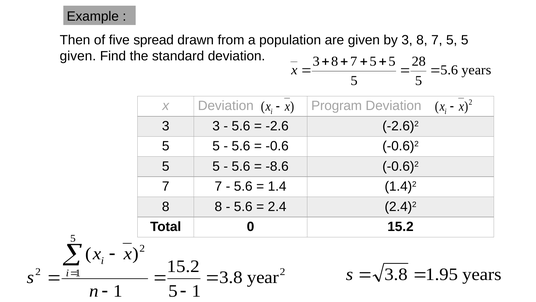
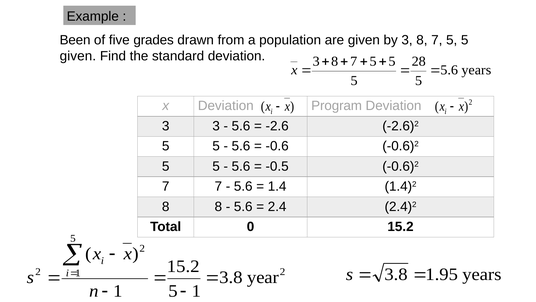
Then: Then -> Been (75, 40)
spread: spread -> grades (154, 40)
-8.6: -8.6 -> -0.5 (277, 166)
